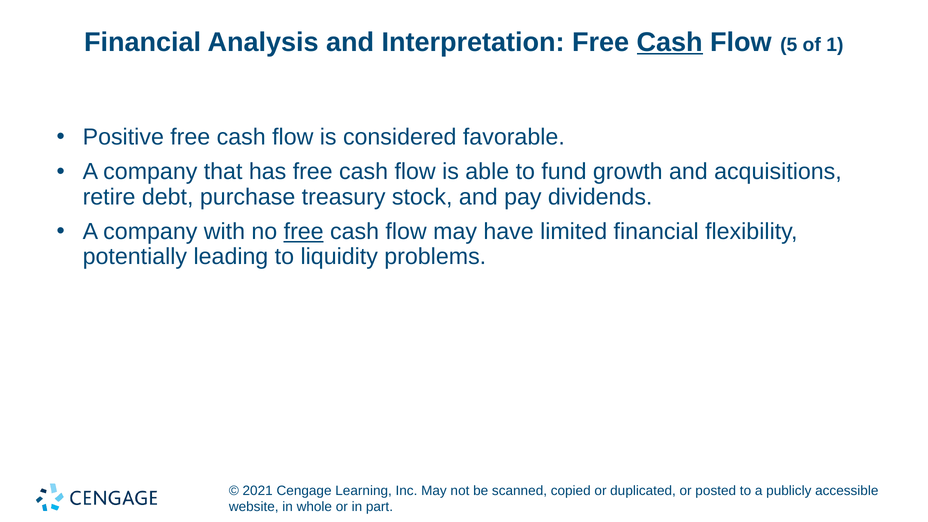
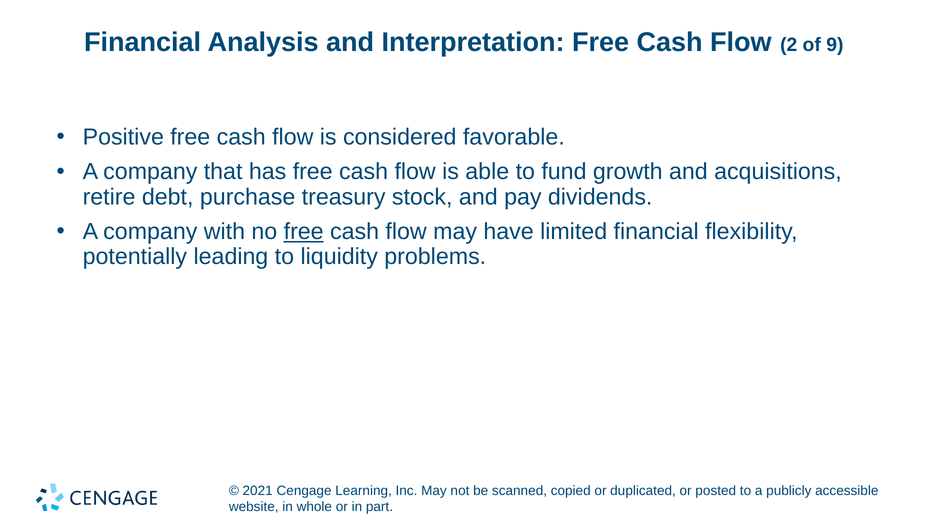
Cash underline: present -> none (670, 42)
5: 5 -> 2 (789, 45)
1: 1 -> 9 (835, 45)
